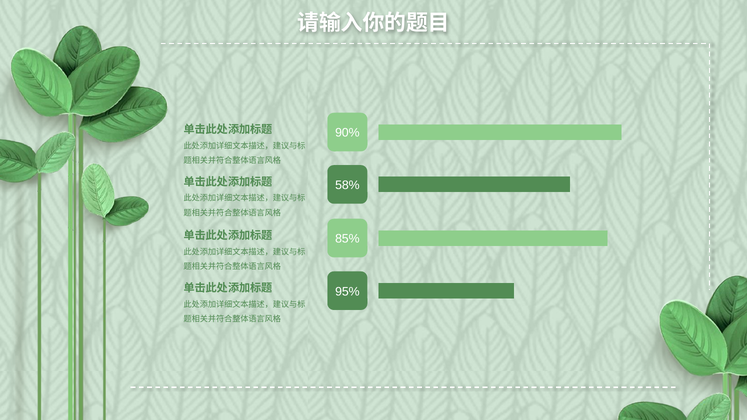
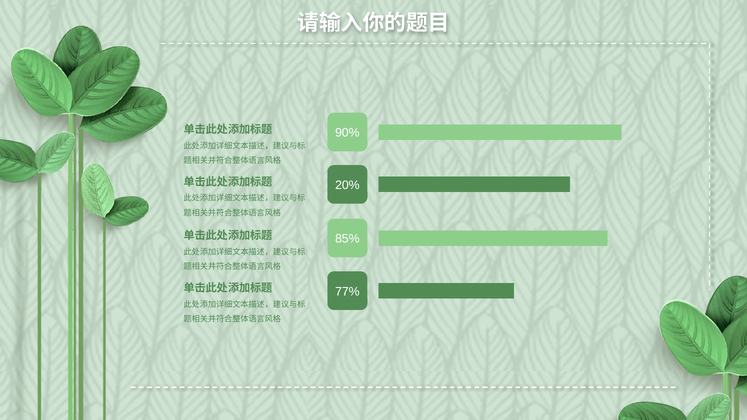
58%: 58% -> 20% (347, 185)
95%: 95% -> 77% (347, 292)
